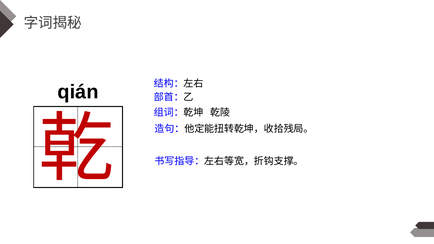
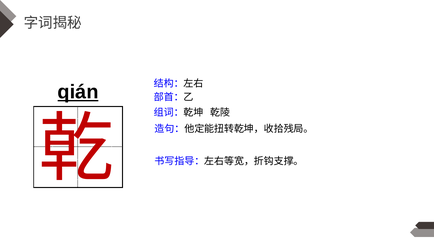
qián underline: none -> present (78, 92)
